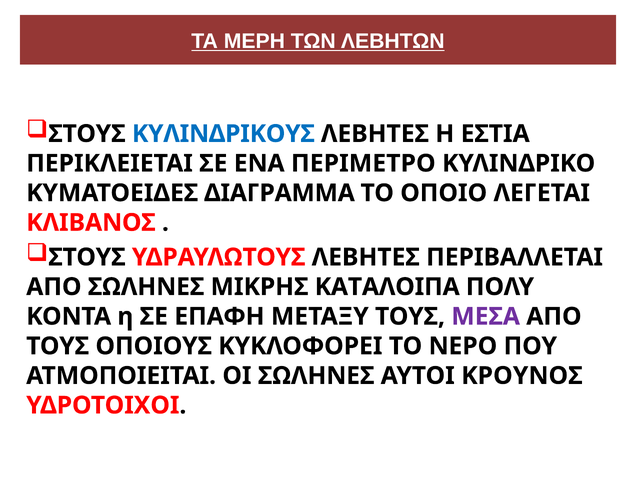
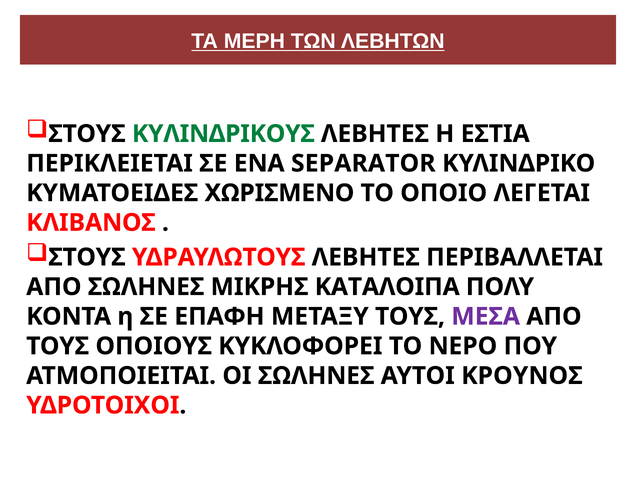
ΚΥΛΙΝΔΡΙΚΟΥΣ colour: blue -> green (223, 134)
ΠΕΡΙΜΕΤΡΟ: ΠΕΡΙΜΕΤΡΟ -> SEPARATOR (363, 163)
ΔΙΑΓΡΑΜΜΑ: ΔΙΑΓΡΑΜΜΑ -> ΧΩΡΙΣΜΕΝΟ (279, 193)
